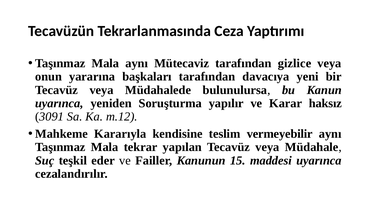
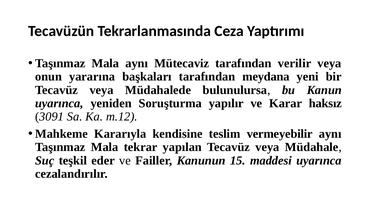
gizlice: gizlice -> verilir (295, 63)
davacıya: davacıya -> meydana (266, 77)
